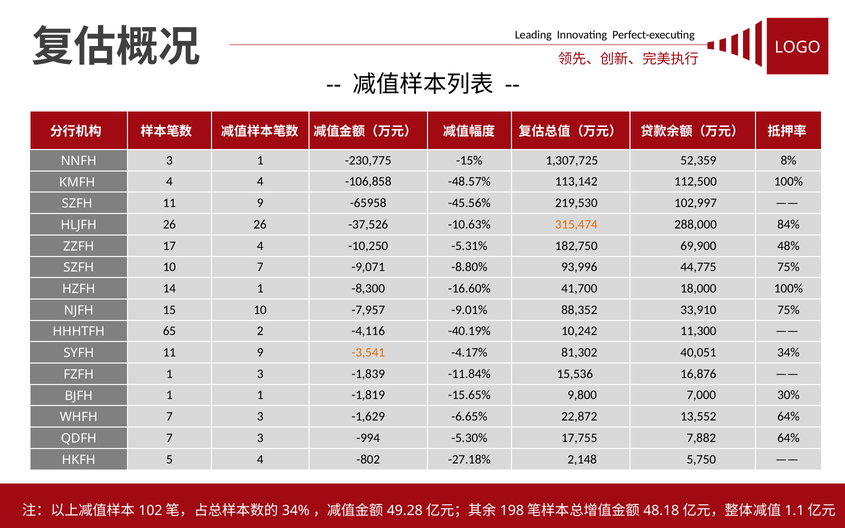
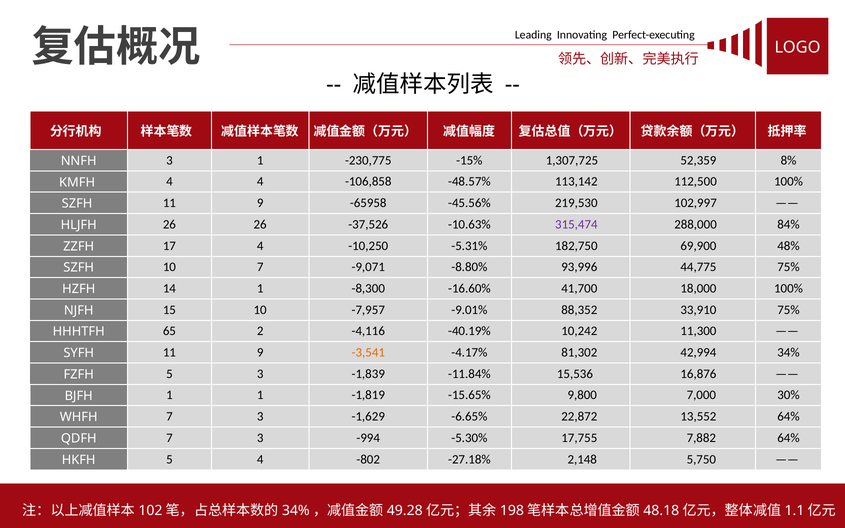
315,474 colour: orange -> purple (576, 224)
40,051: 40,051 -> 42,994 (698, 353)
FZFH 1: 1 -> 5 (169, 374)
